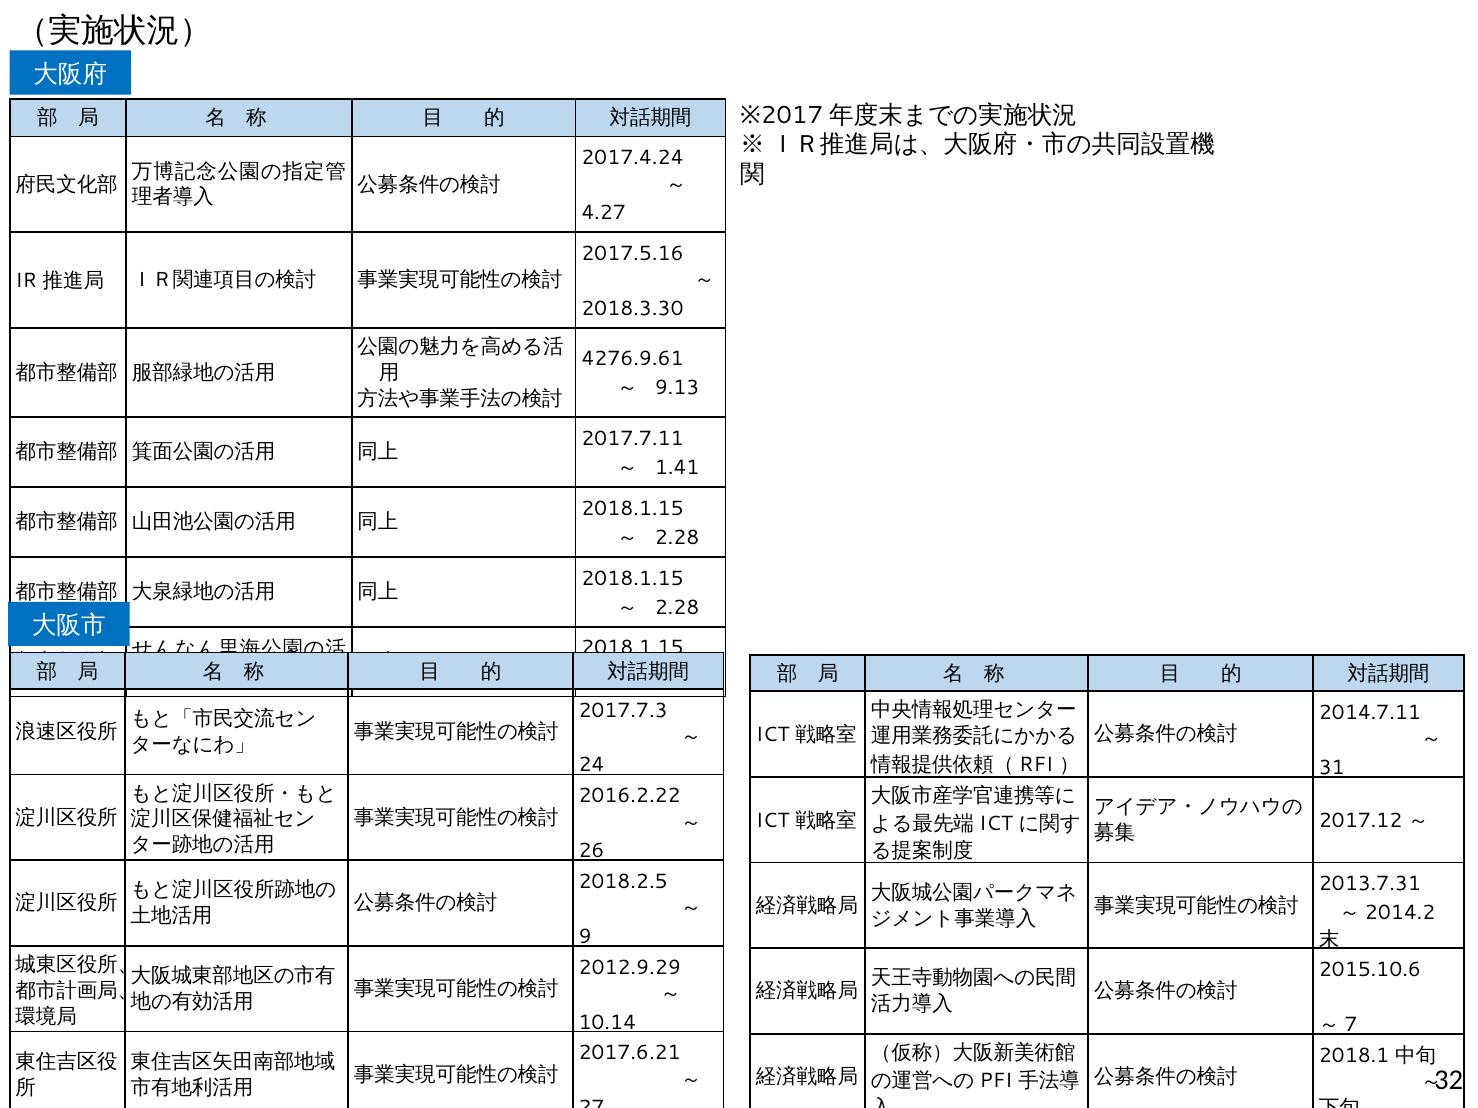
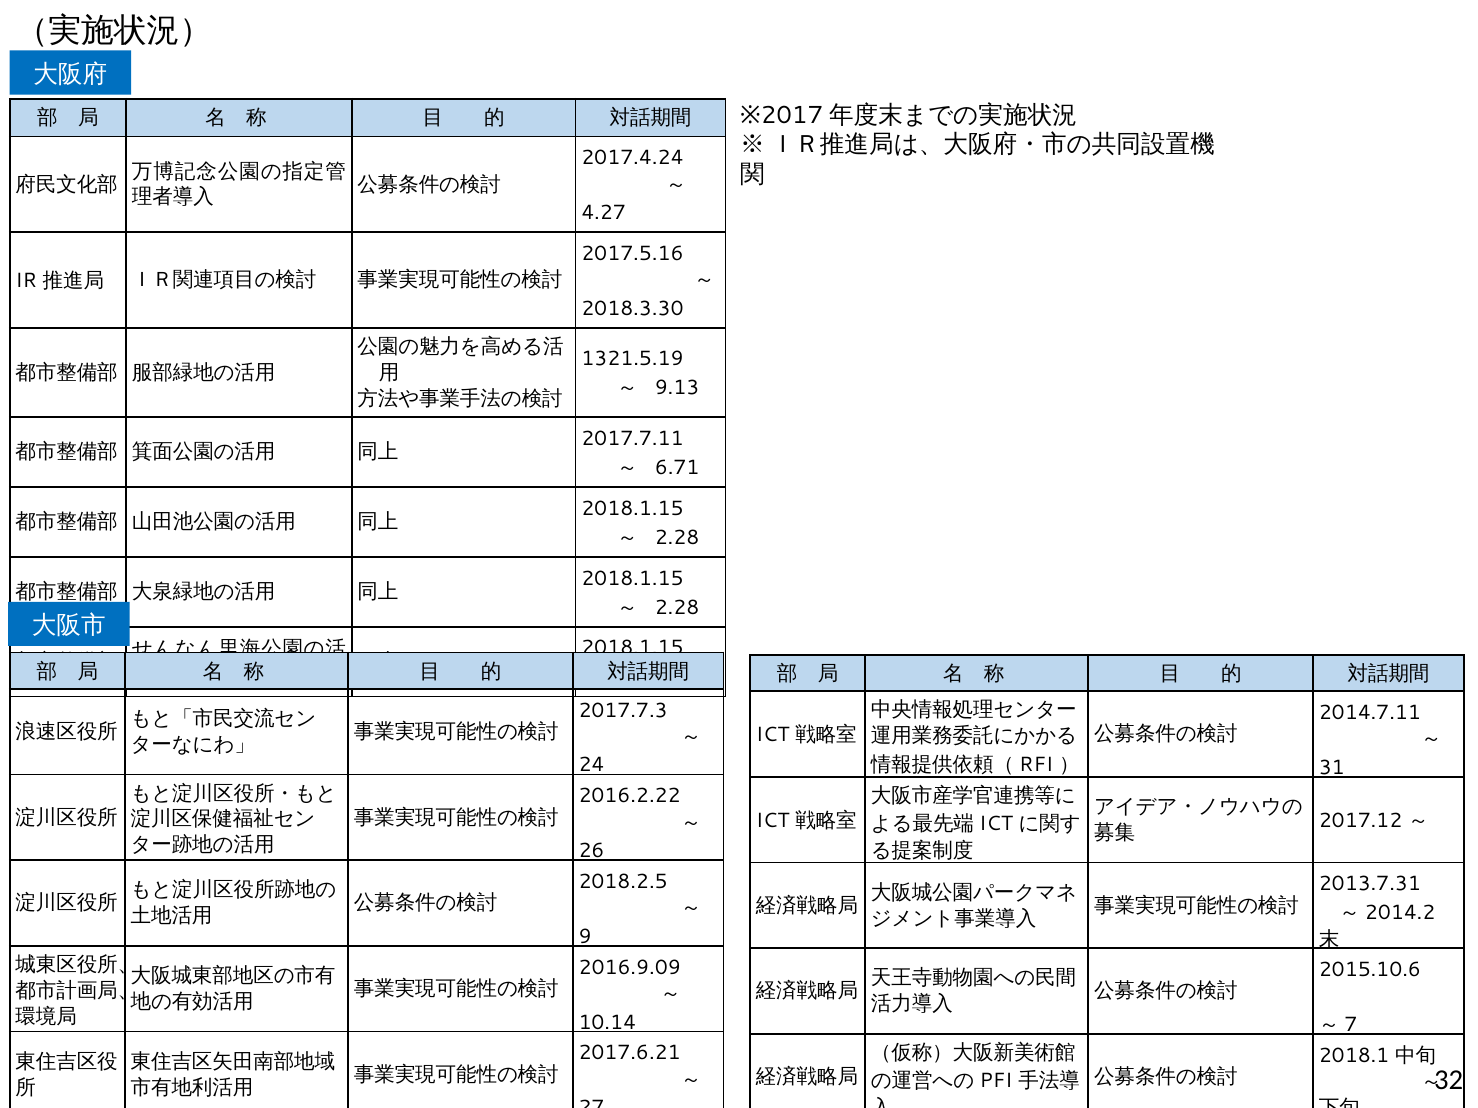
4276.9.61: 4276.9.61 -> 1321.5.19 (633, 359)
1.41: 1.41 -> 6.71 (677, 468)
2012.9.29: 2012.9.29 -> 2016.9.09 (630, 968)
